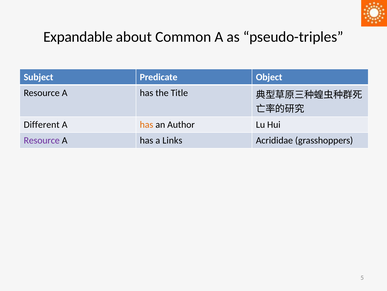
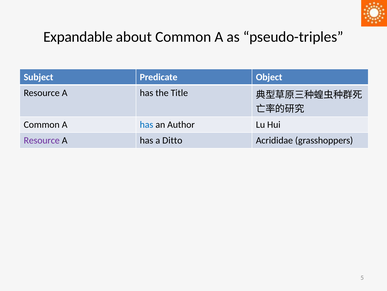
Different: Different -> Common (42, 124)
has colour: orange -> blue (147, 124)
Links: Links -> Ditto (172, 140)
